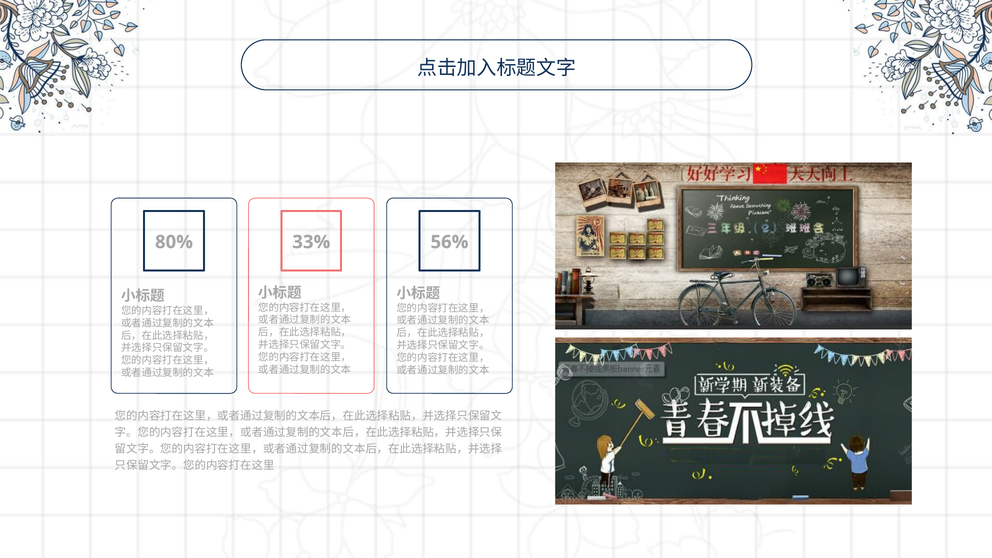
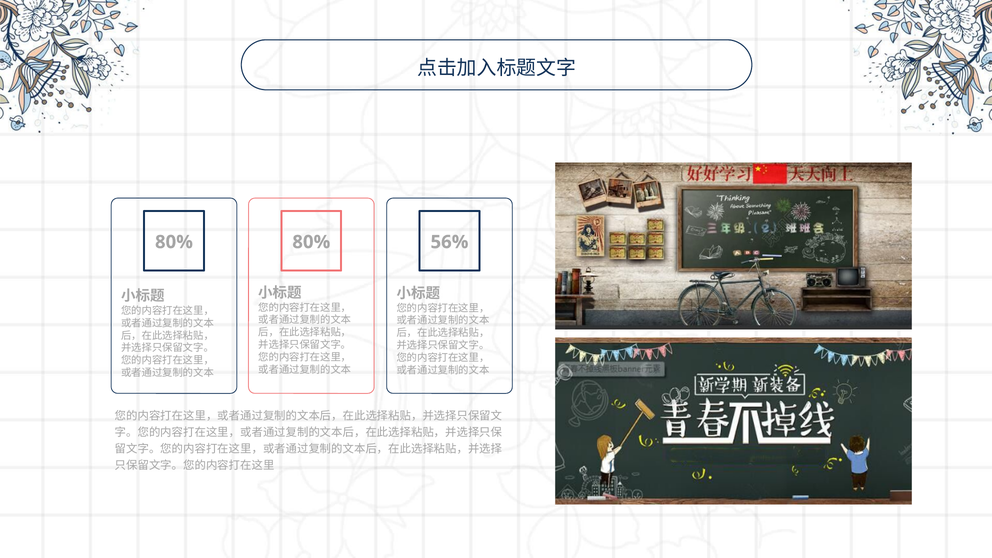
33%: 33% -> 80% (311, 242)
